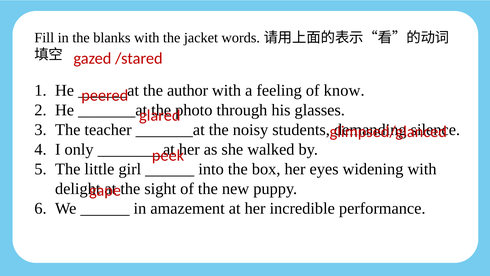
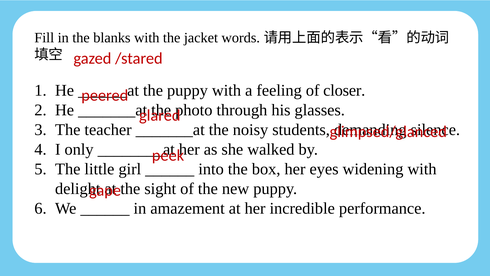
the author: author -> puppy (187, 90)
know: know -> closer (344, 90)
